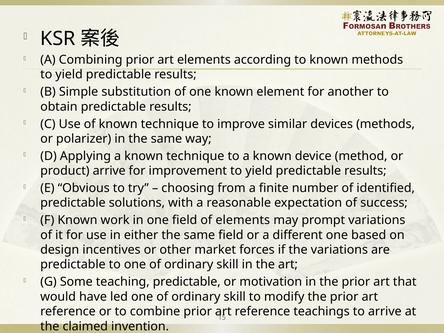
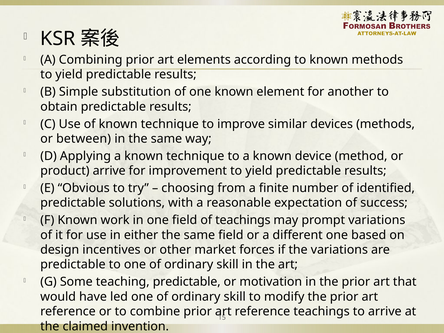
polarizer: polarizer -> between (84, 139)
of elements: elements -> teachings (243, 220)
